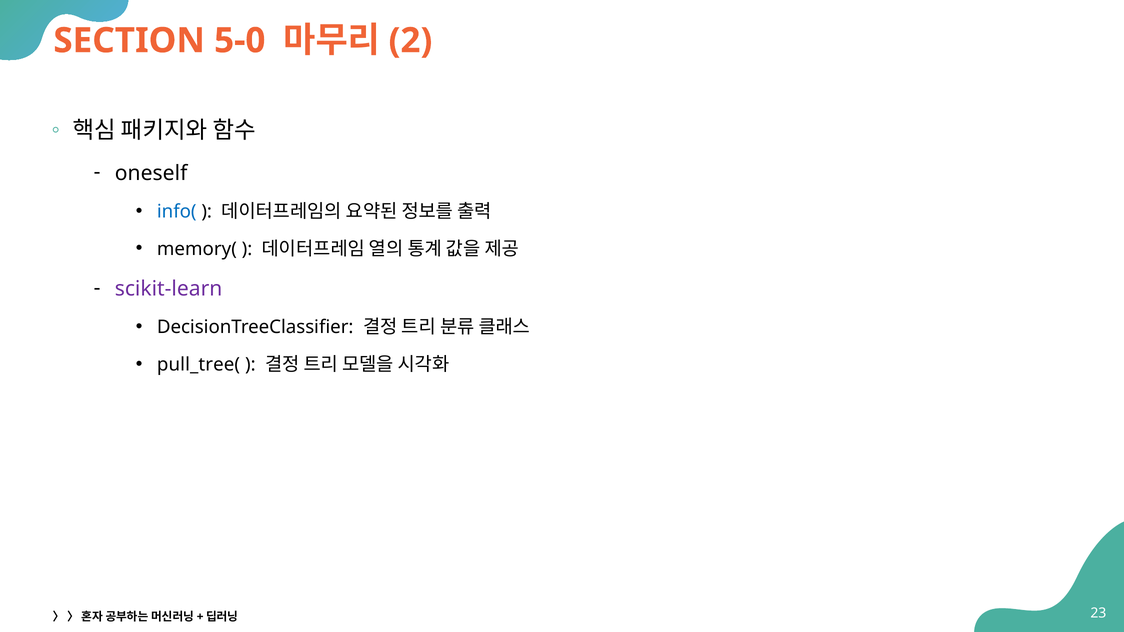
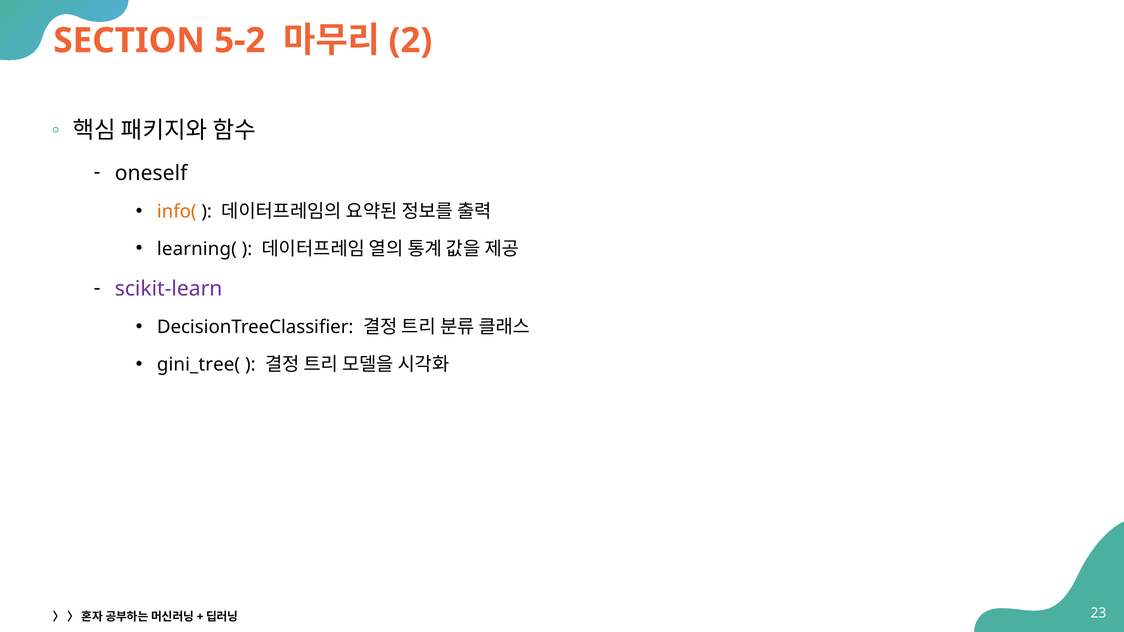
5-0: 5-0 -> 5-2 (240, 41)
info( colour: blue -> orange (177, 212)
memory(: memory( -> learning( (197, 249)
pull_tree(: pull_tree( -> gini_tree( (199, 365)
